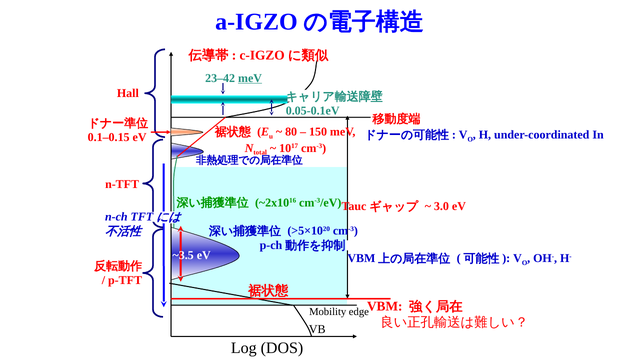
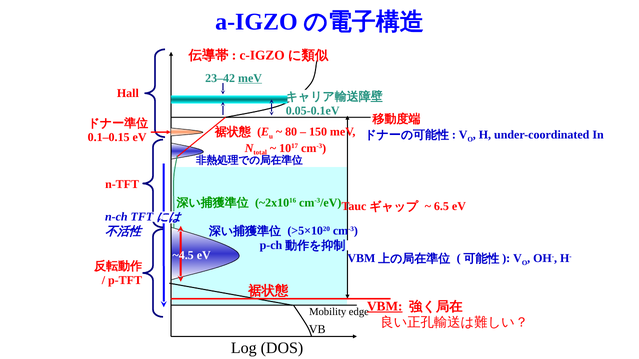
3.0: 3.0 -> 6.5 (441, 207)
~3.5: ~3.5 -> ~4.5 (183, 256)
VBM underline: none -> present (385, 307)
